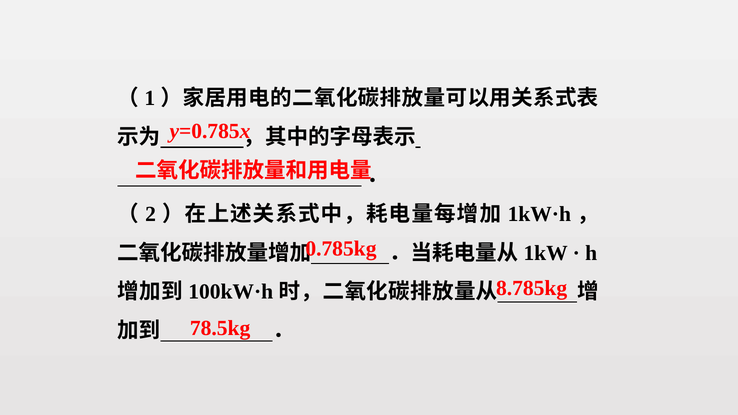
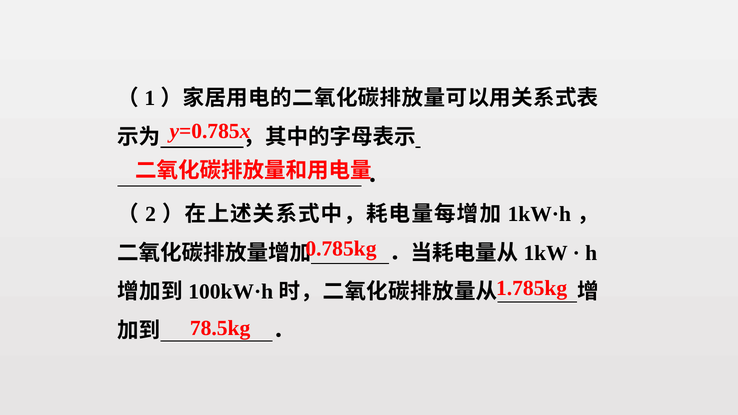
8.785kg: 8.785kg -> 1.785kg (532, 288)
